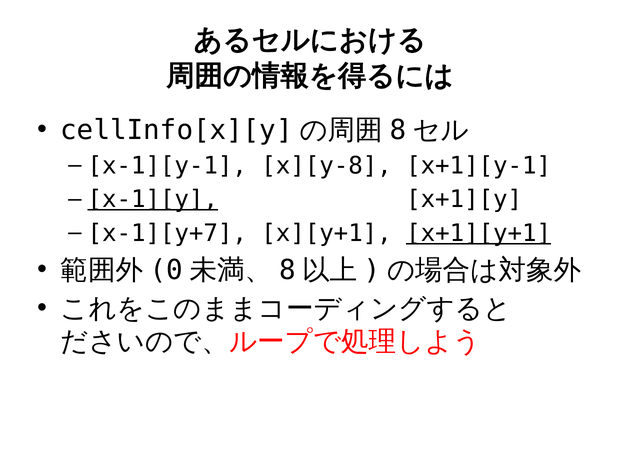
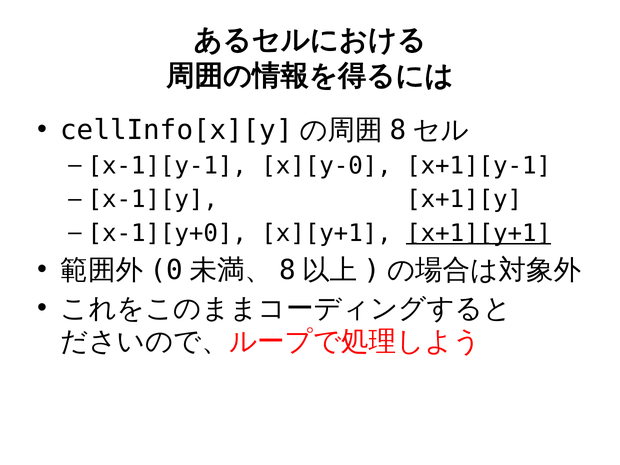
x][y-8: x][y-8 -> x][y-0 (327, 166)
x-1][y underline: present -> none (153, 199)
x-1][y+7: x-1][y+7 -> x-1][y+0 (167, 233)
